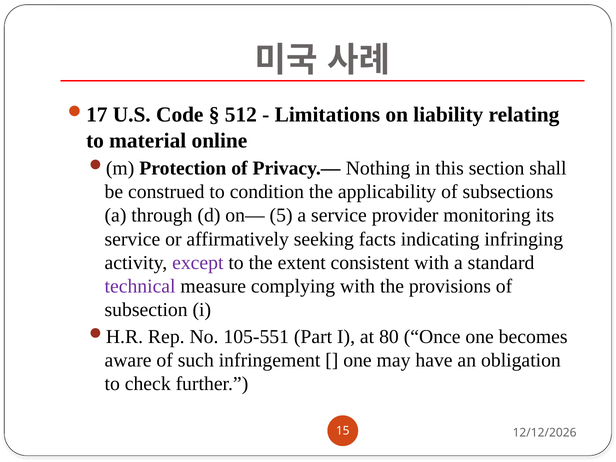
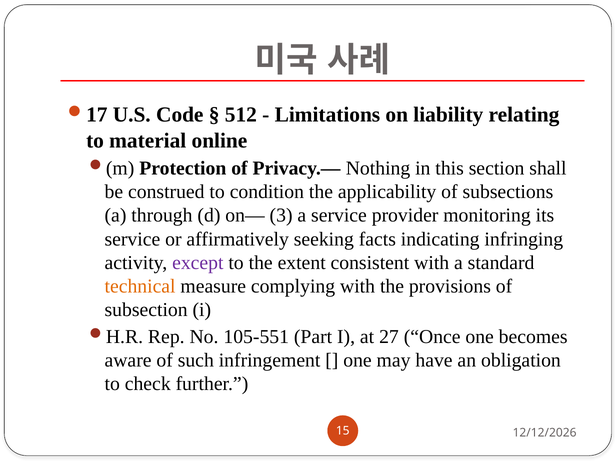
5: 5 -> 3 (281, 215)
technical colour: purple -> orange (140, 286)
80: 80 -> 27 (389, 337)
